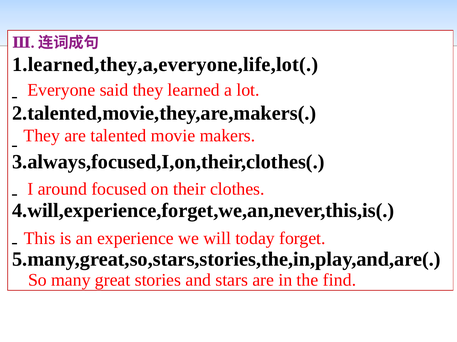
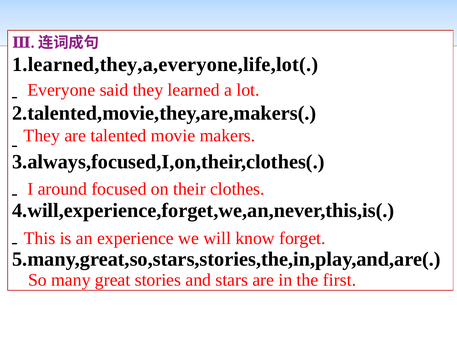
today: today -> know (255, 239)
find: find -> first (340, 281)
